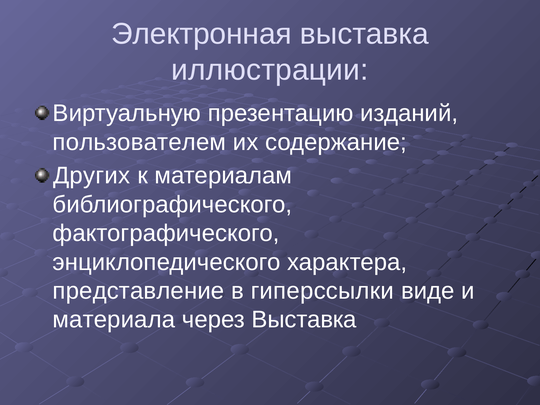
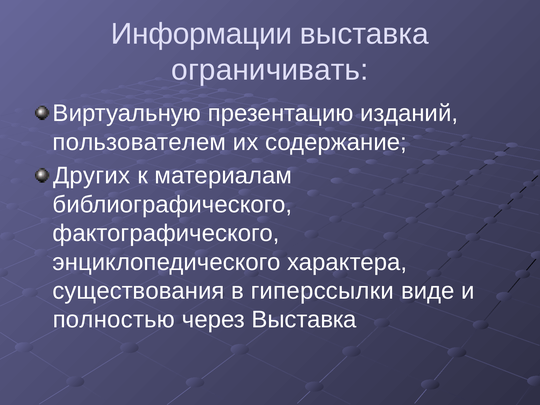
Электронная: Электронная -> Информации (202, 34)
иллюстрации: иллюстрации -> ограничивать (270, 70)
представление: представление -> существования (139, 291)
материала: материала -> полностью (114, 320)
